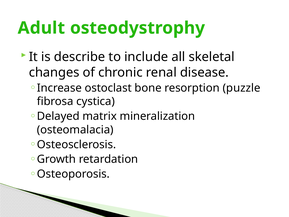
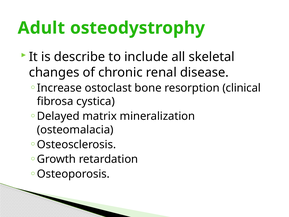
puzzle: puzzle -> clinical (242, 88)
